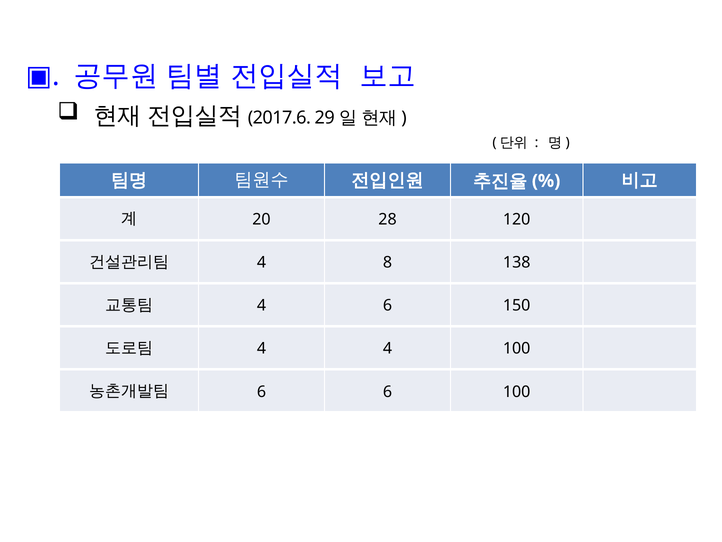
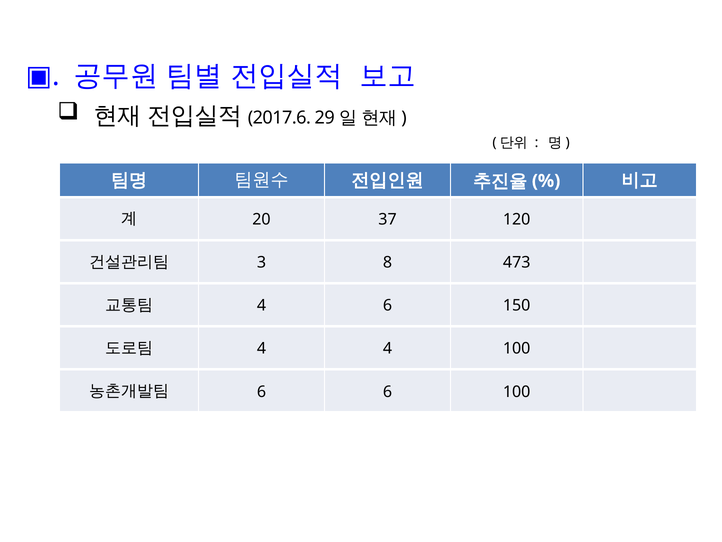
28: 28 -> 37 (388, 219)
4: 4 -> 3 (262, 262)
138: 138 -> 473 (517, 262)
